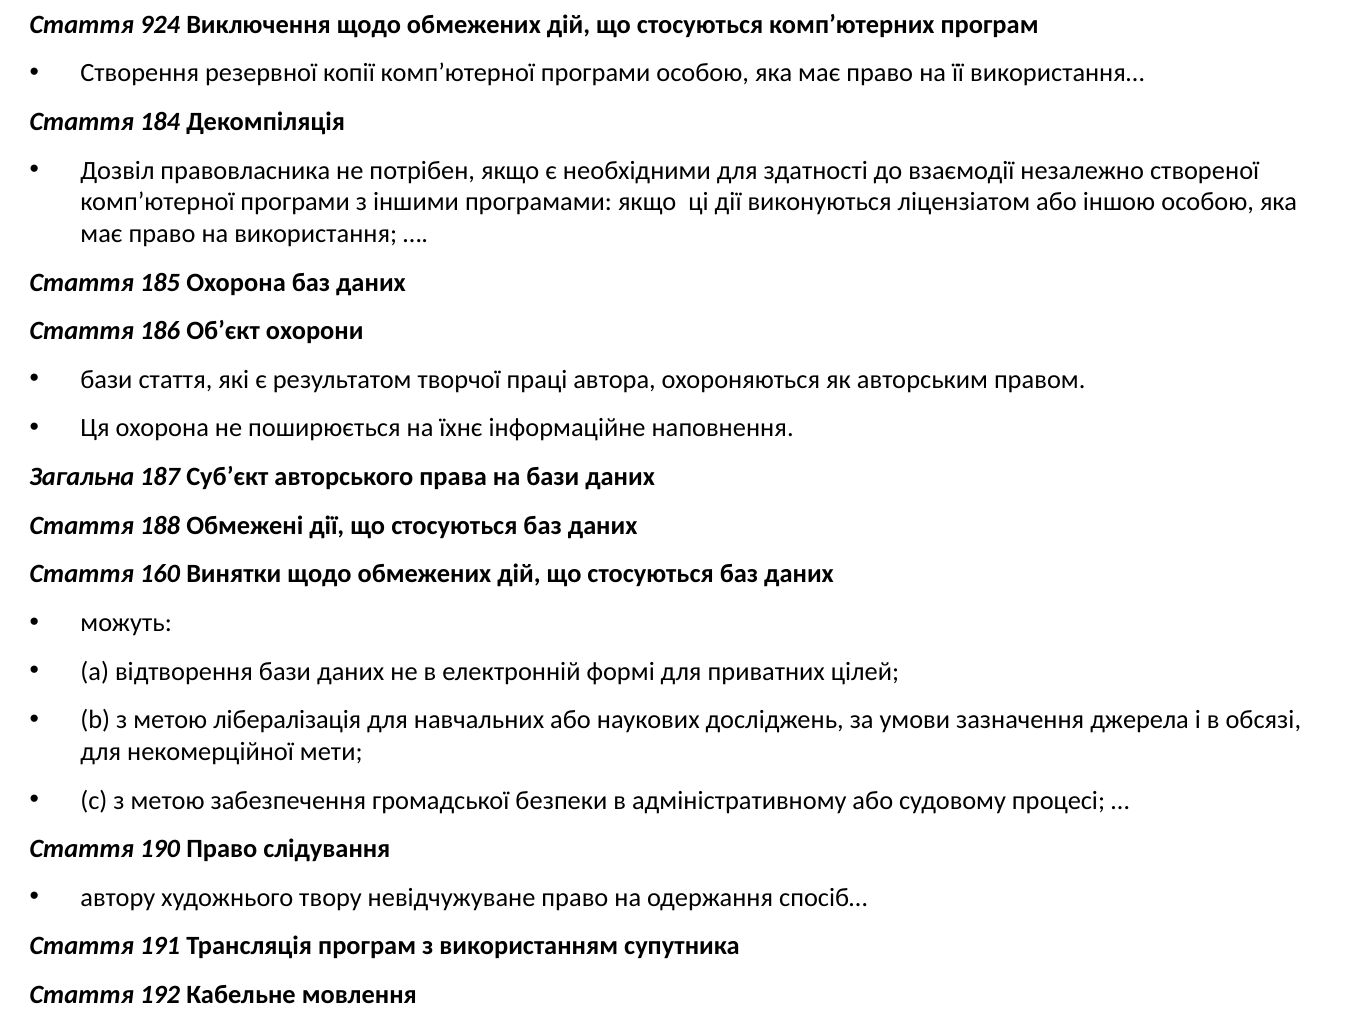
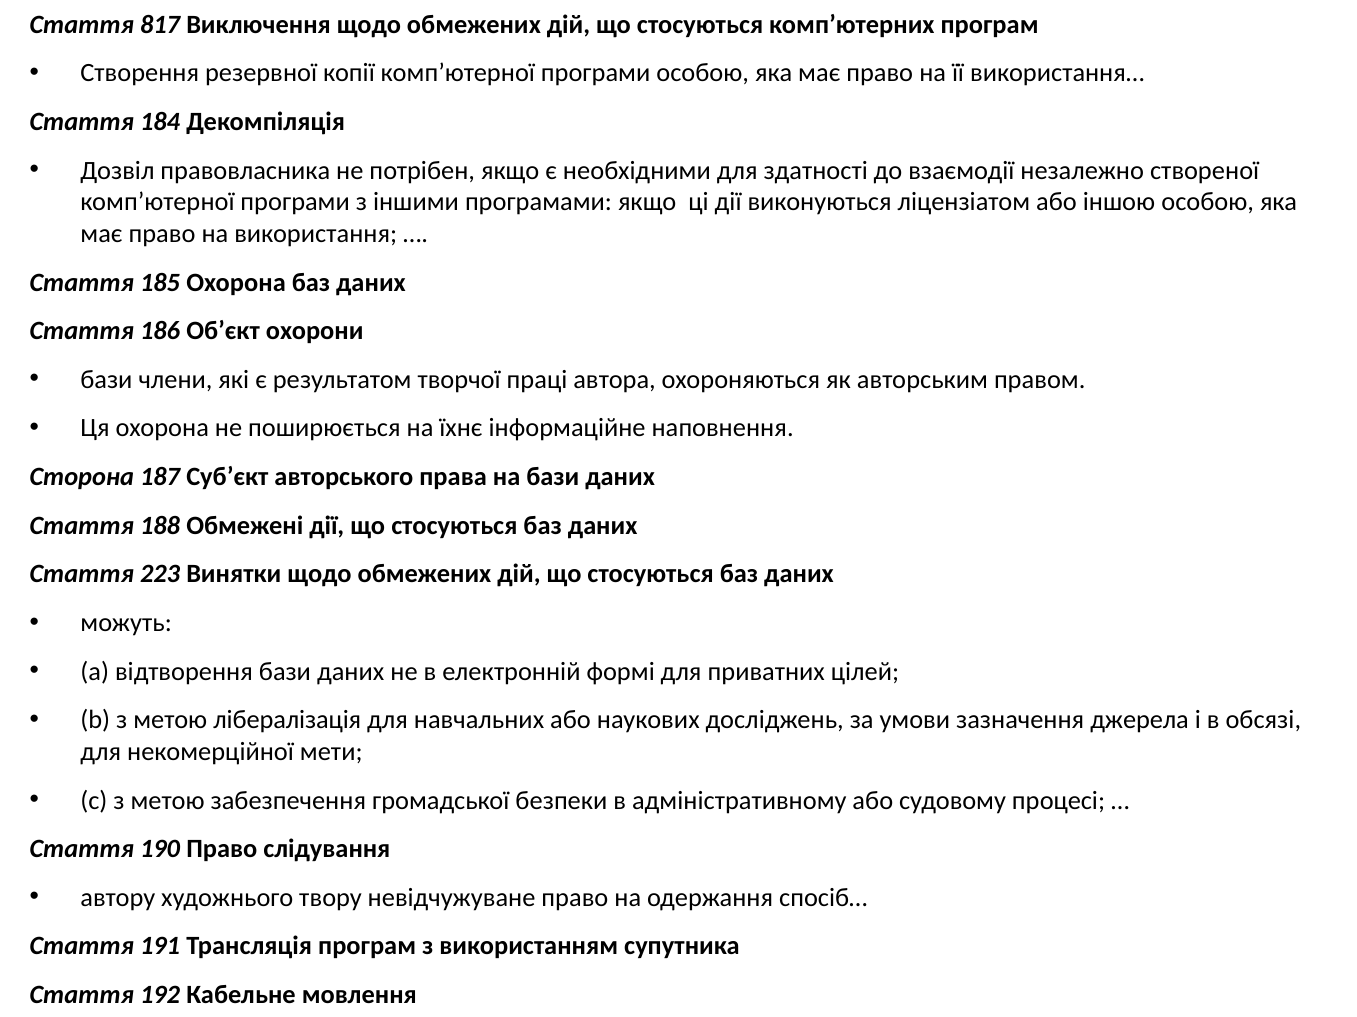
924: 924 -> 817 (160, 24)
бази стаття: стаття -> члени (176, 380)
Загальна: Загальна -> Сторона (82, 477)
160: 160 -> 223 (160, 575)
